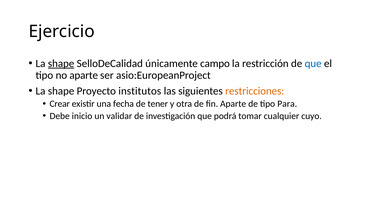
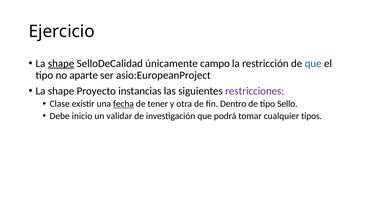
institutos: institutos -> instancias (140, 91)
restricciones colour: orange -> purple (255, 91)
Crear: Crear -> Clase (60, 104)
fecha underline: none -> present (123, 104)
fin Aparte: Aparte -> Dentro (233, 104)
Para: Para -> Sello (287, 104)
cuyo: cuyo -> tipos (312, 116)
